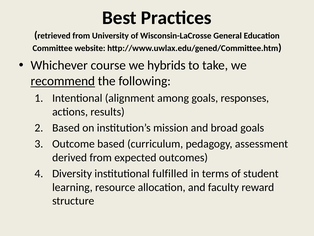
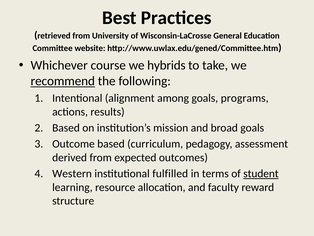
responses: responses -> programs (245, 98)
Diversity: Diversity -> Western (72, 173)
student underline: none -> present (261, 173)
